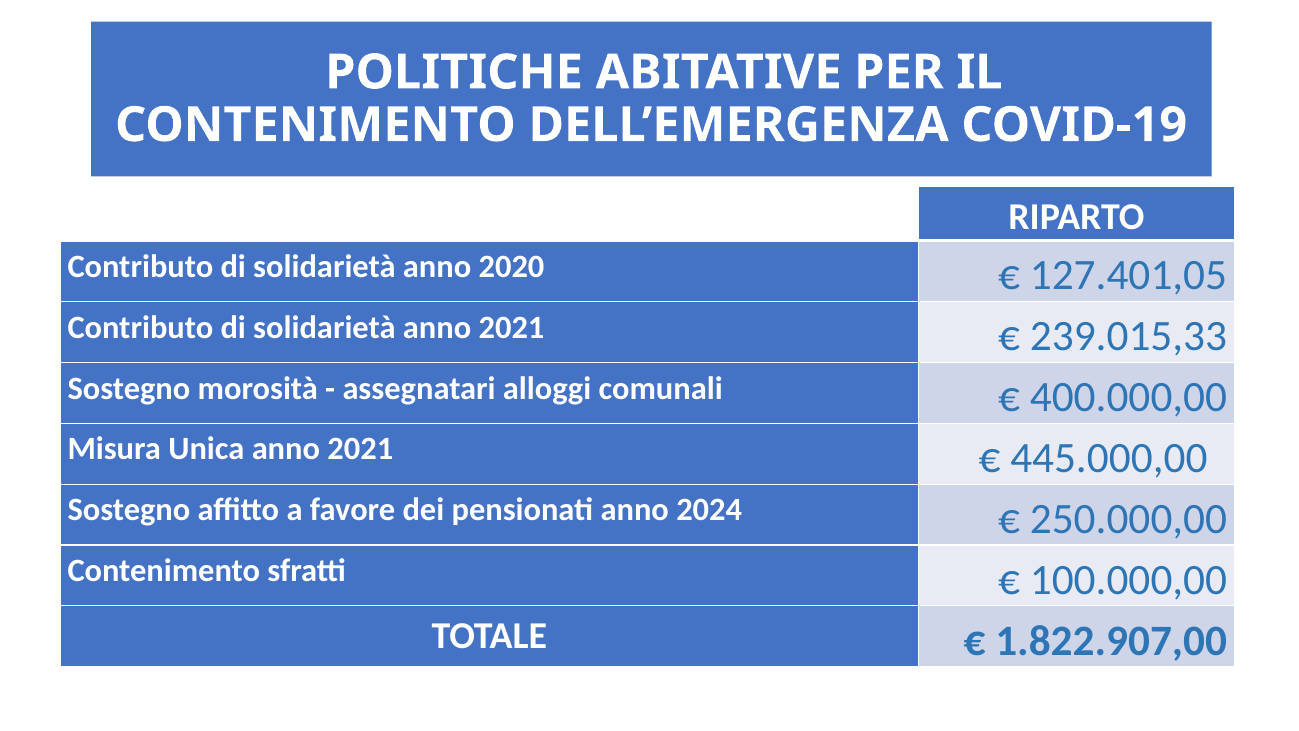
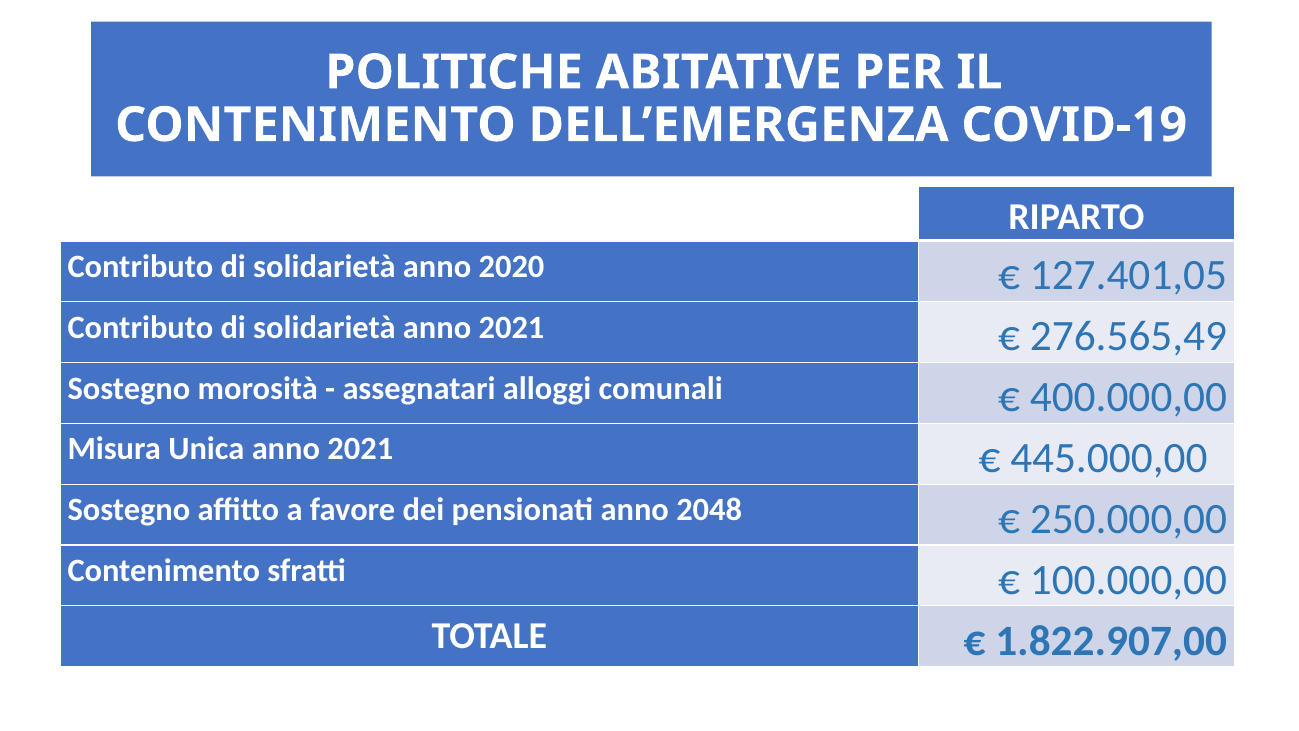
239.015,33: 239.015,33 -> 276.565,49 (1128, 336)
2024: 2024 -> 2048 (709, 510)
